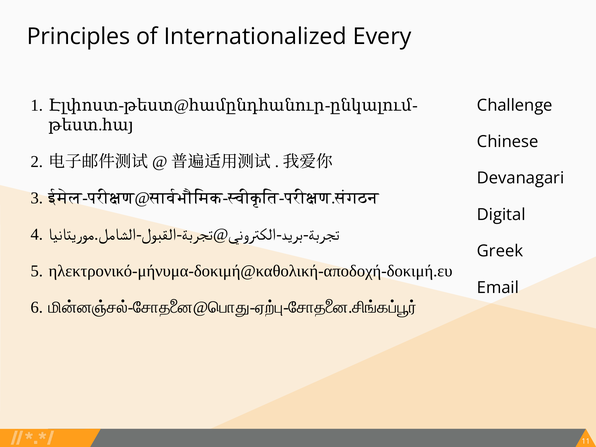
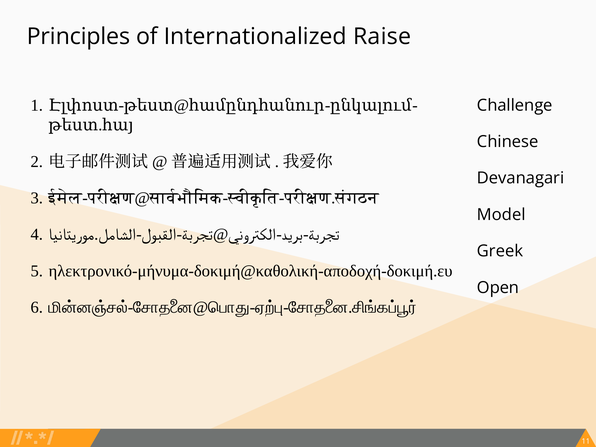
Every: Every -> Raise (382, 36)
Digital: Digital -> Model (501, 215)
Email: Email -> Open (498, 288)
